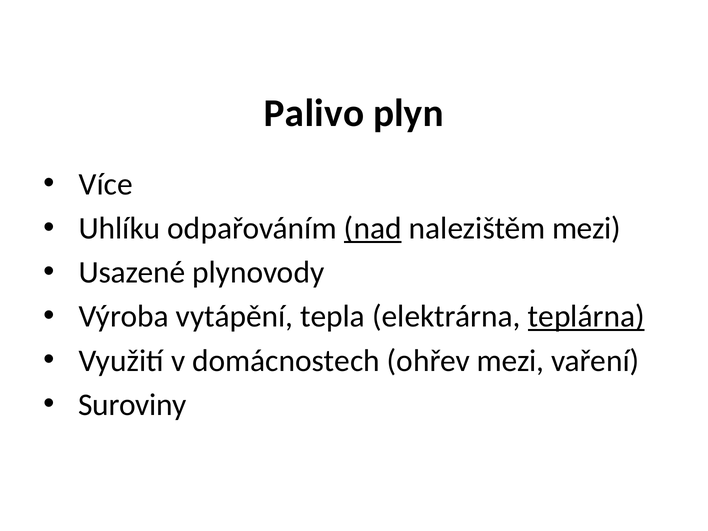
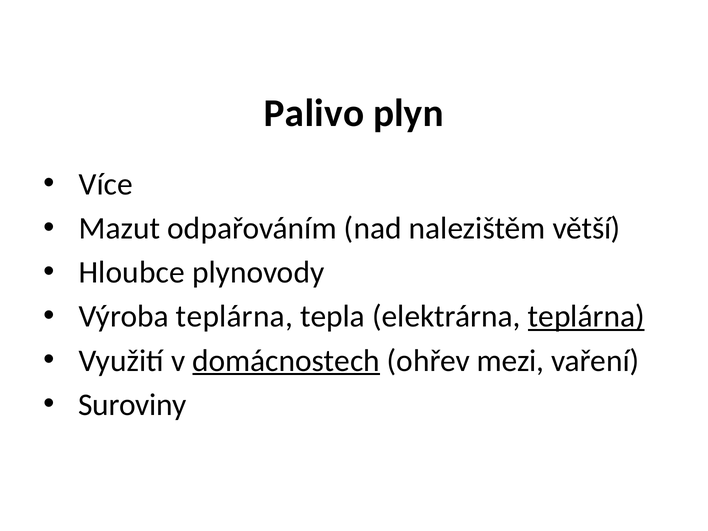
Uhlíku: Uhlíku -> Mazut (119, 228)
nad underline: present -> none (373, 228)
nalezištěm mezi: mezi -> větší (587, 228)
Usazené: Usazené -> Hloubce (132, 272)
Výroba vytápění: vytápění -> teplárna (234, 317)
domácnostech underline: none -> present (286, 361)
